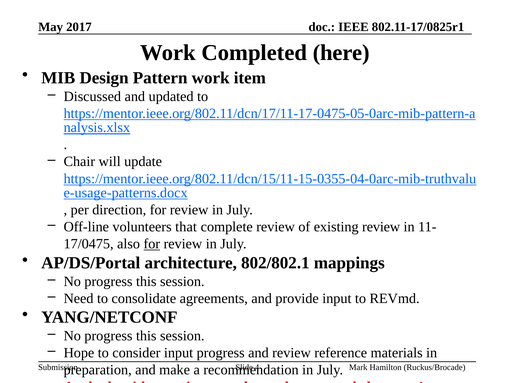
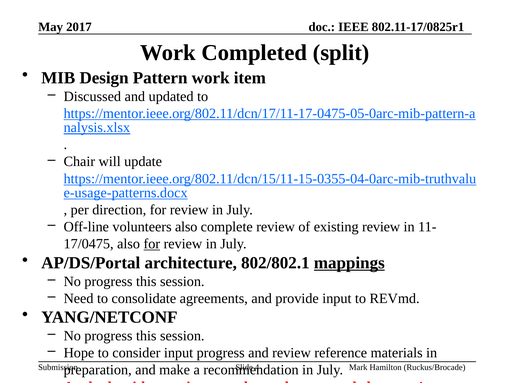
here: here -> split (341, 53)
volunteers that: that -> also (186, 227)
mappings underline: none -> present (349, 263)
